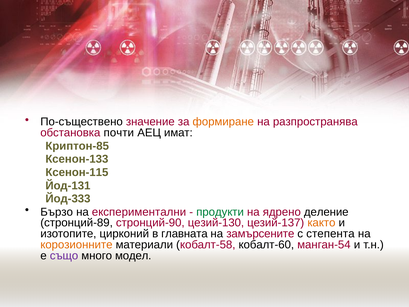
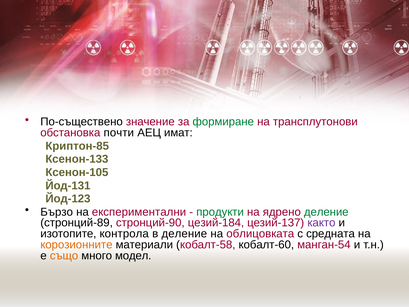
формиране colour: orange -> green (223, 122)
разпространява: разпространява -> трансплутонови (315, 122)
Ксенон-115: Ксенон-115 -> Ксенон-105 (77, 172)
Йод-333: Йод-333 -> Йод-123 (68, 199)
деление colour: black -> green (326, 212)
цезий-130: цезий-130 -> цезий-184 (216, 223)
както colour: orange -> purple (321, 223)
цирконий: цирконий -> контрола (124, 234)
в главната: главната -> деление (184, 234)
замърсените: замърсените -> облицовката (260, 234)
степента: степента -> средната (331, 234)
също colour: purple -> orange (64, 255)
